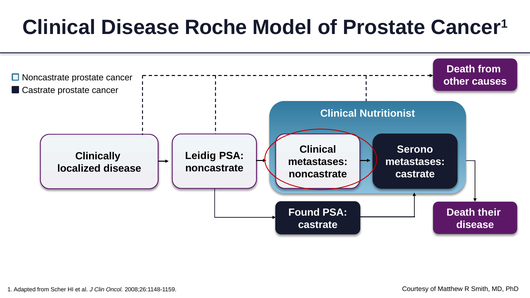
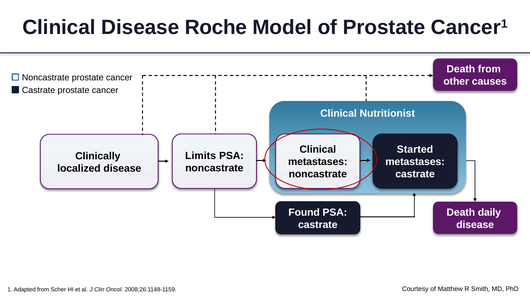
Serono: Serono -> Started (415, 150)
Leidig: Leidig -> Limits (201, 156)
their: their -> daily (489, 212)
